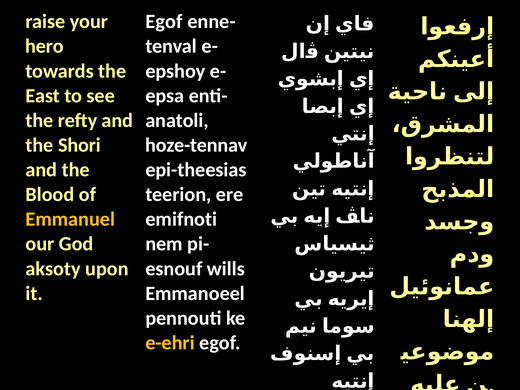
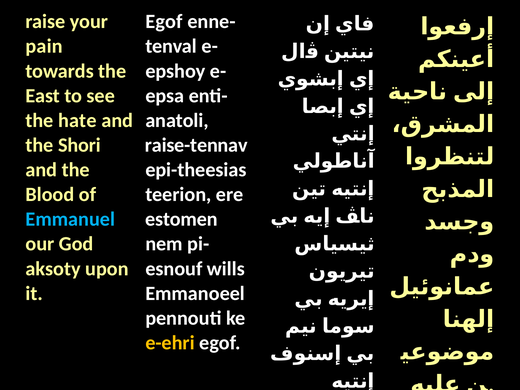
hero: hero -> pain (44, 46)
refty: refty -> hate (77, 120)
hoze-tennav: hoze-tennav -> raise-tennav (196, 145)
Emmanuel colour: yellow -> light blue (70, 219)
emifnoti: emifnoti -> estomen (181, 219)
